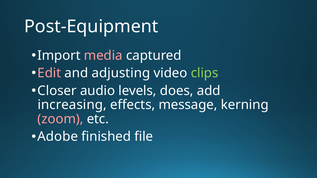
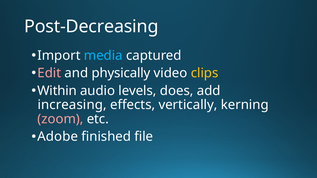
Post-Equipment: Post-Equipment -> Post-Decreasing (91, 27)
media colour: pink -> light blue (103, 56)
adjusting: adjusting -> physically (121, 73)
clips colour: light green -> yellow (205, 73)
Closer: Closer -> Within (57, 91)
message: message -> vertically (188, 105)
